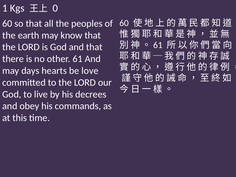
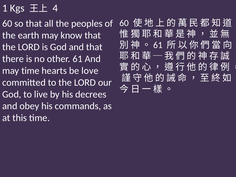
0: 0 -> 4 (55, 8)
may days: days -> time (30, 71)
